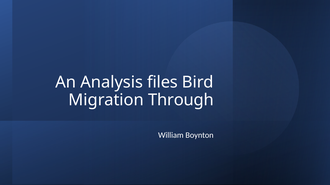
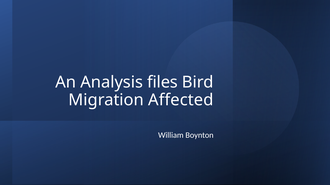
Through: Through -> Affected (181, 100)
